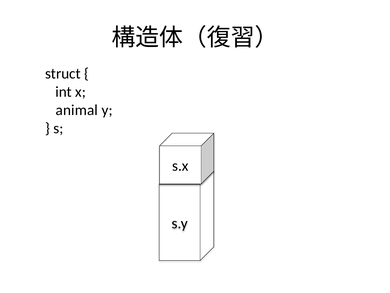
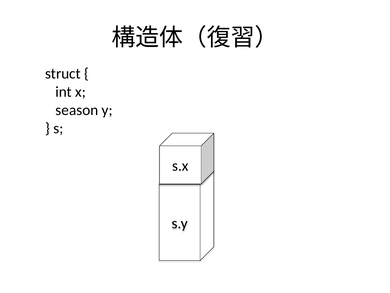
animal: animal -> season (77, 110)
